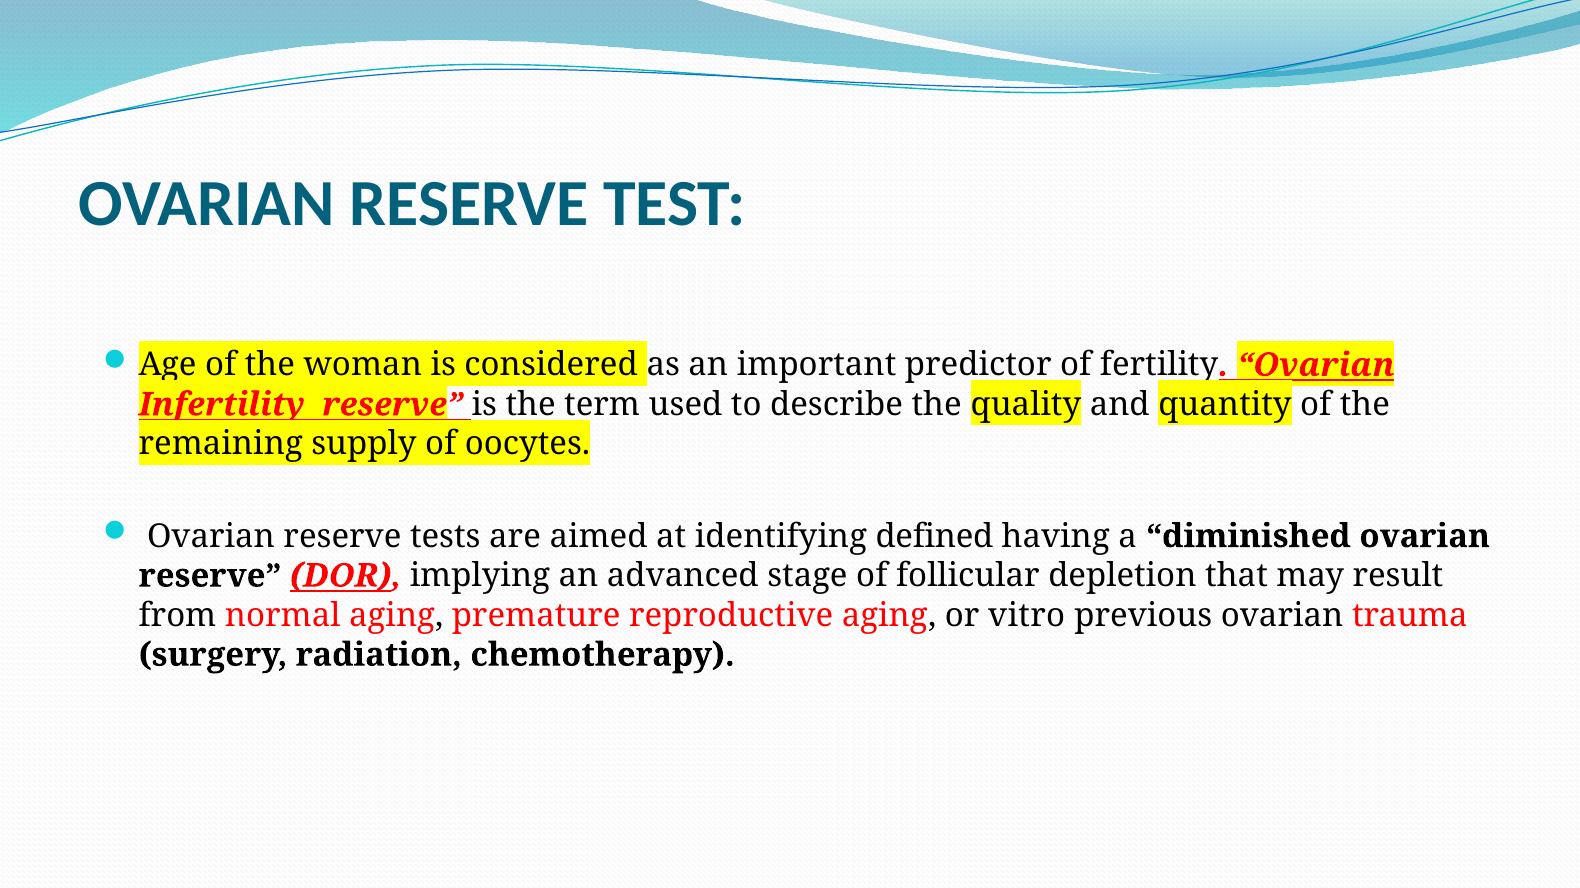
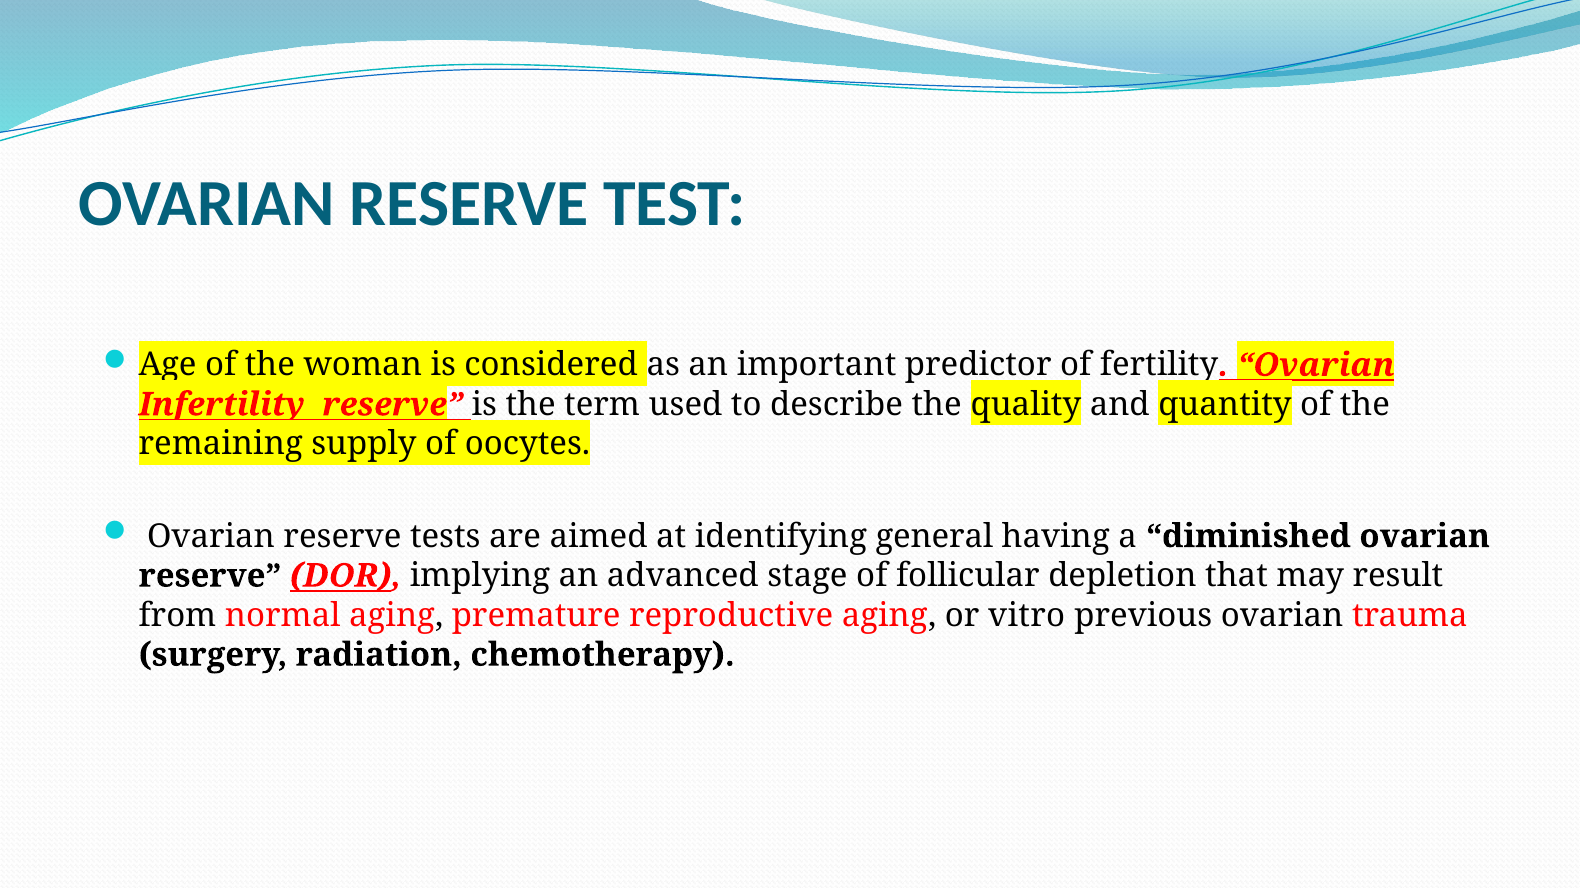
defined: defined -> general (934, 537)
